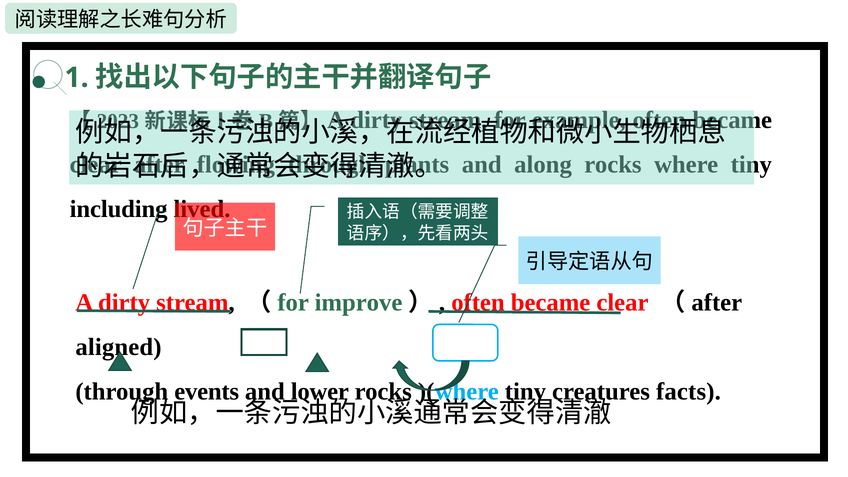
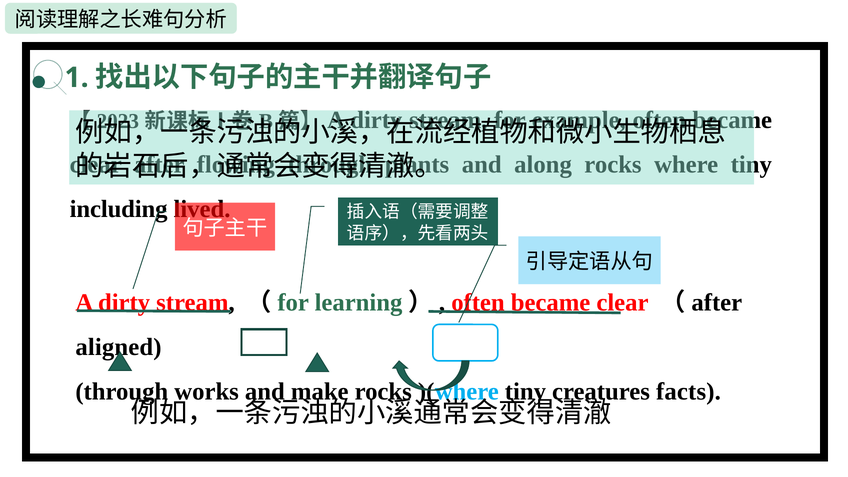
improve: improve -> learning (359, 303)
events: events -> works (207, 392)
lower: lower -> make (320, 392)
